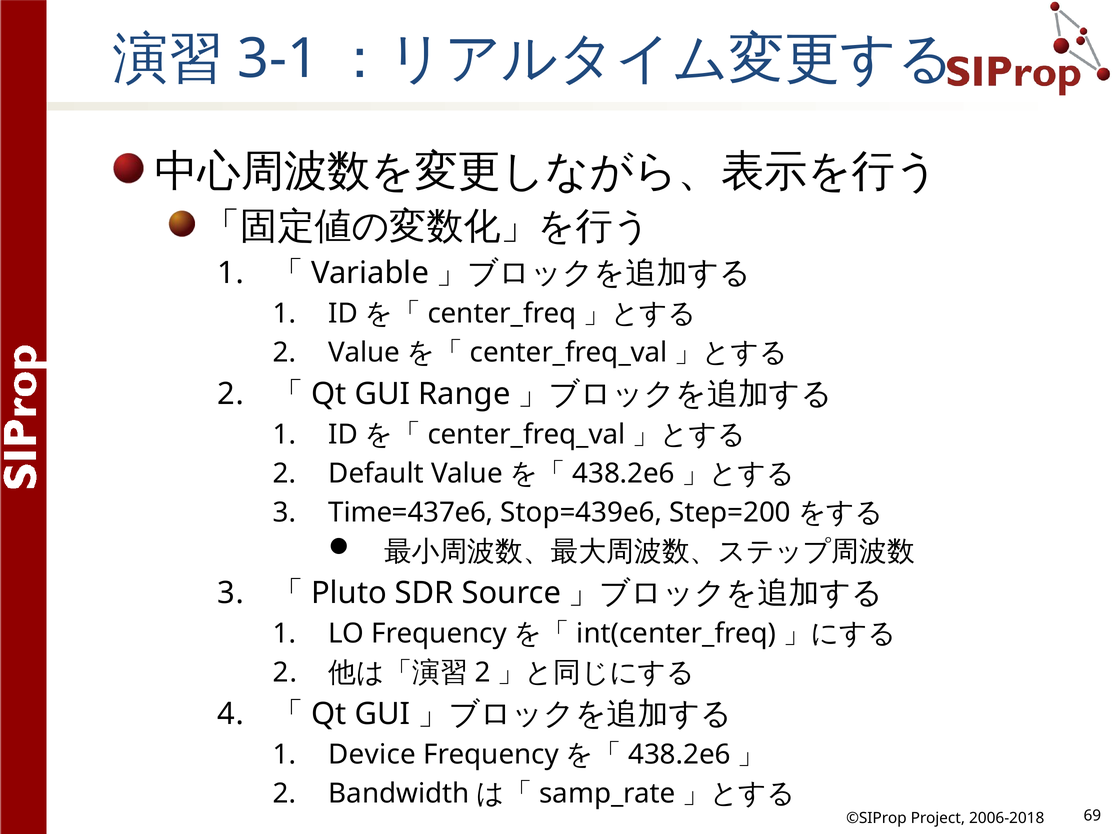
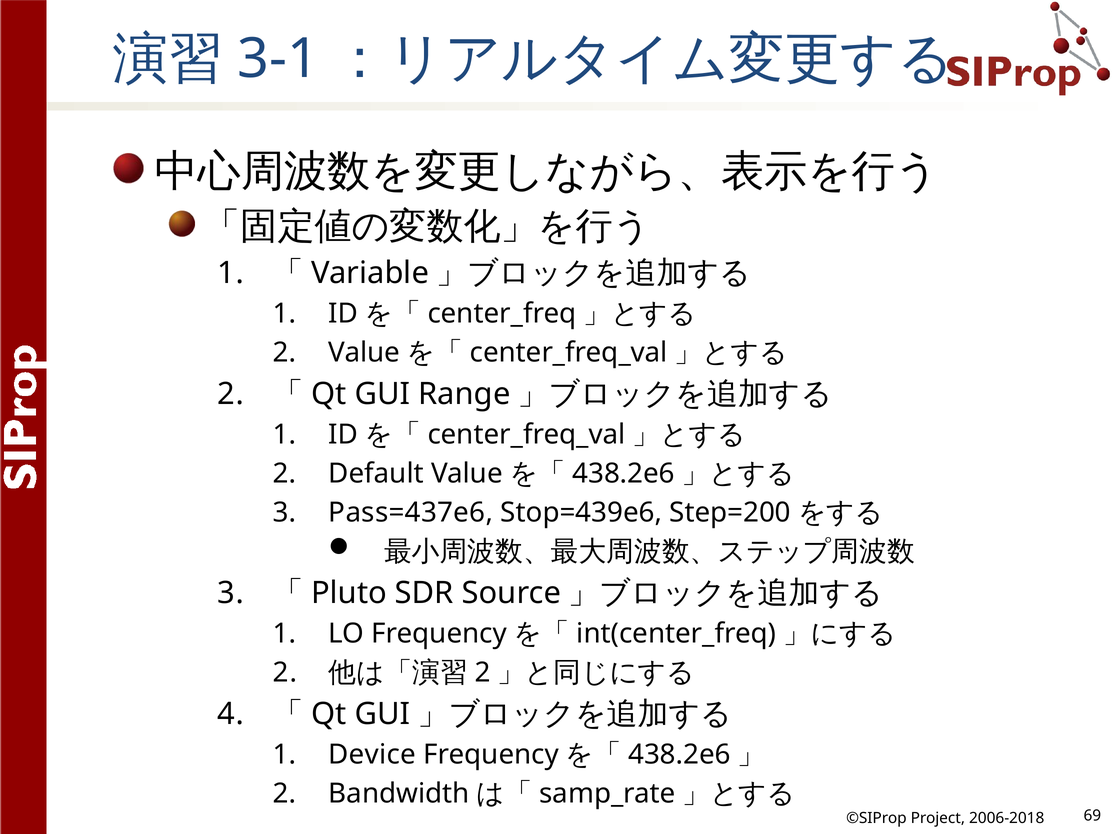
Time=437e6: Time=437e6 -> Pass=437e6 (411, 513)
